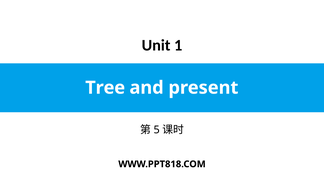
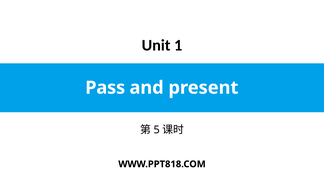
Tree: Tree -> Pass (105, 88)
